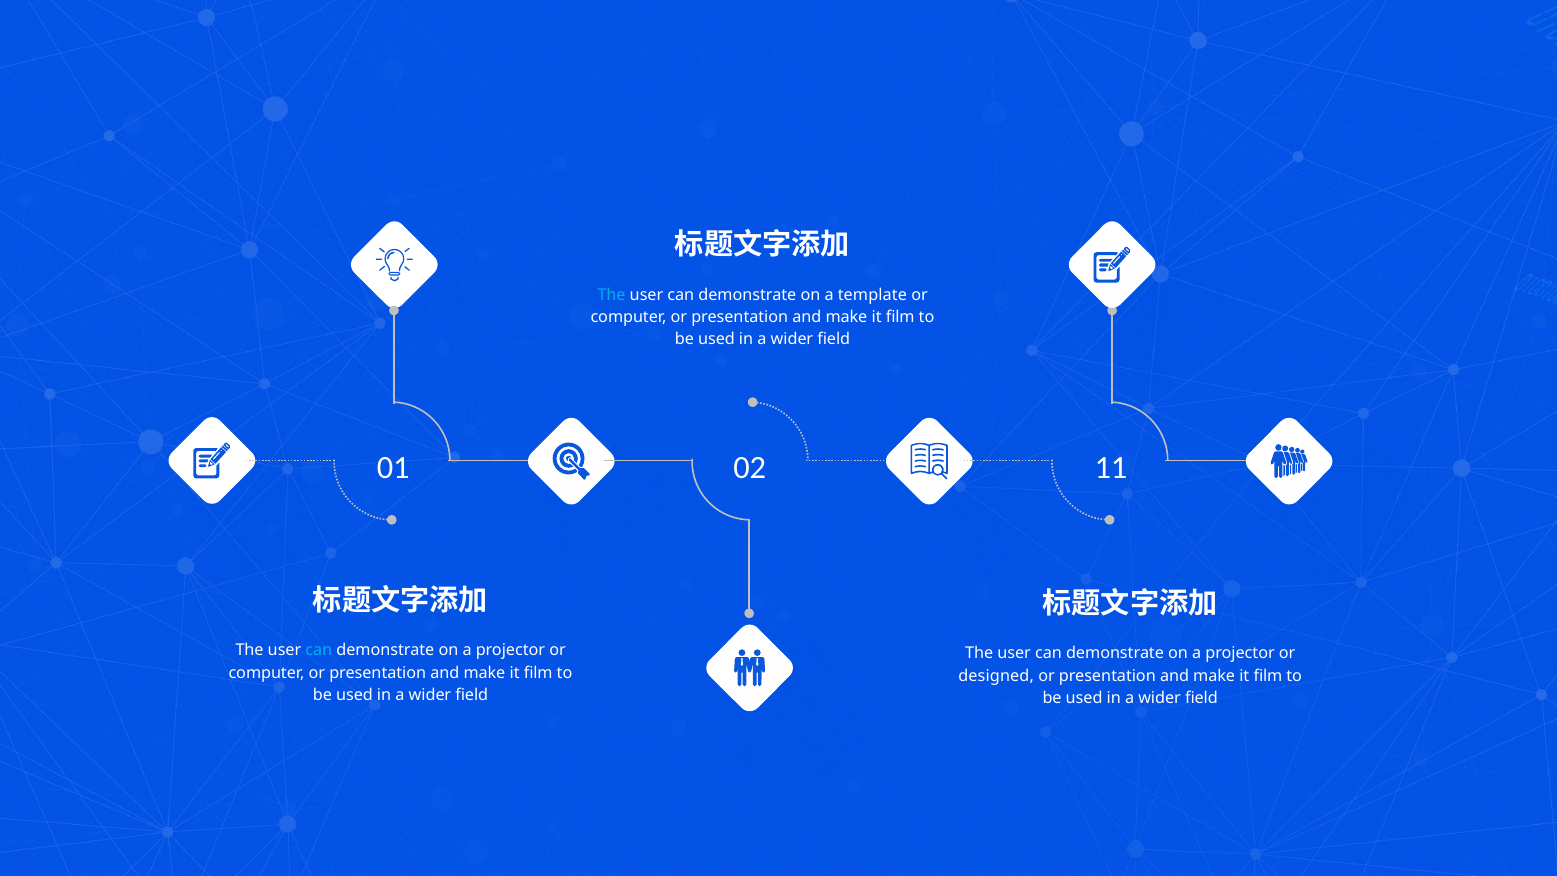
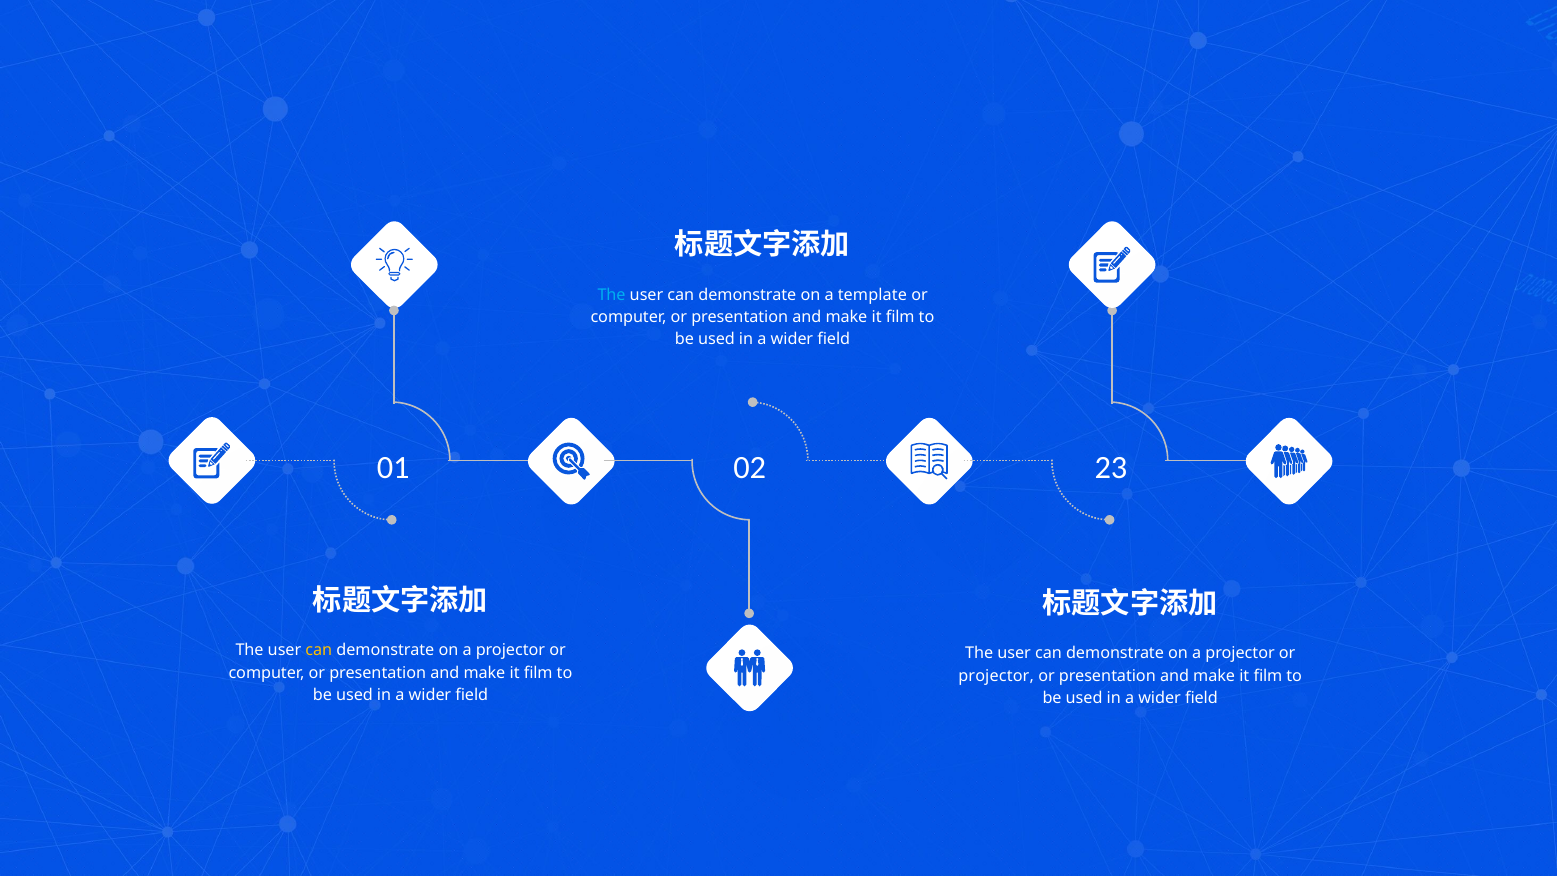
11: 11 -> 23 (1111, 468)
can colour: light blue -> yellow (319, 650)
designed: designed -> projector (996, 676)
